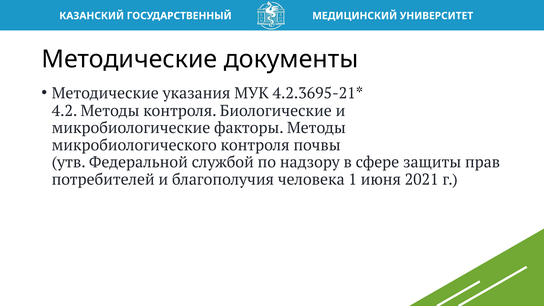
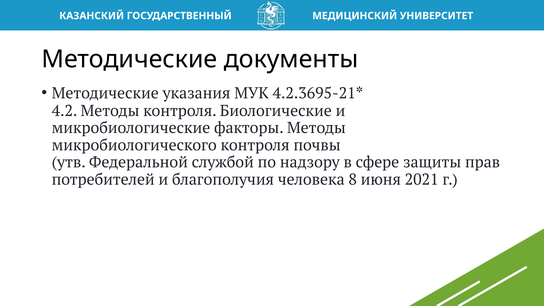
1: 1 -> 8 (353, 179)
